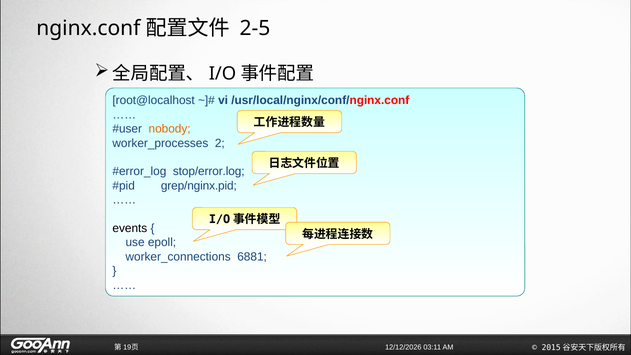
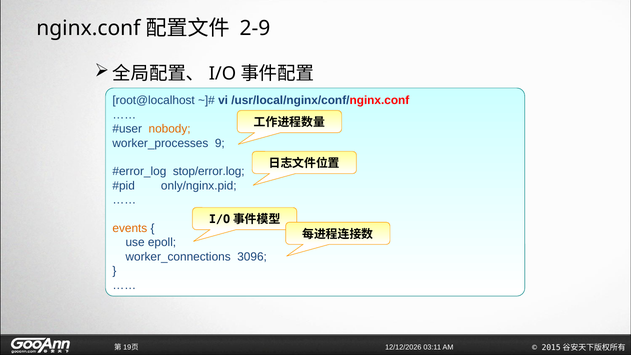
2-5: 2-5 -> 2-9 (255, 28)
2: 2 -> 9 (220, 143)
grep/nginx.pid: grep/nginx.pid -> only/nginx.pid (199, 186)
events colour: black -> orange (130, 228)
6881: 6881 -> 3096 (252, 257)
